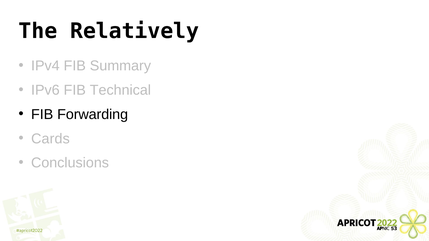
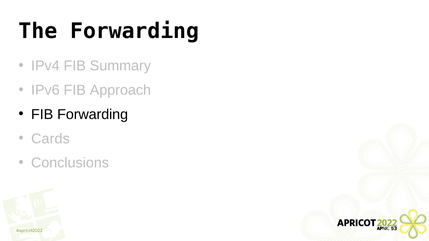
The Relatively: Relatively -> Forwarding (135, 31)
Technical: Technical -> Approach (120, 90)
